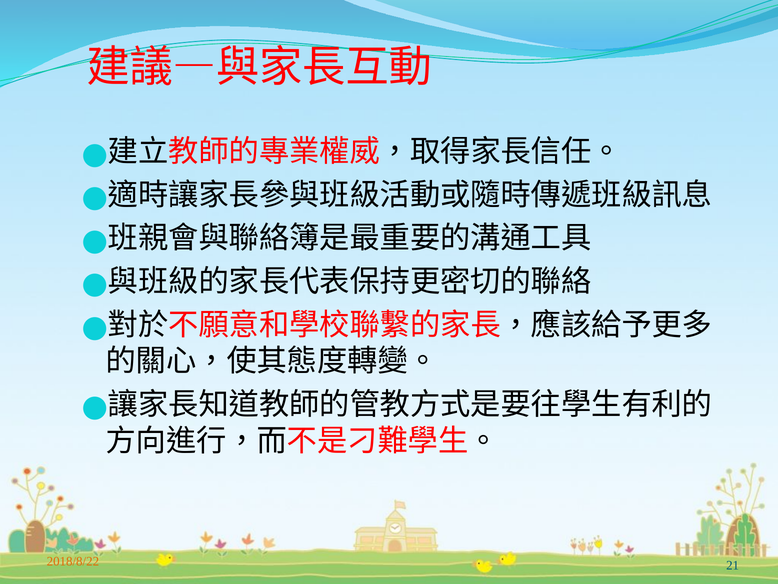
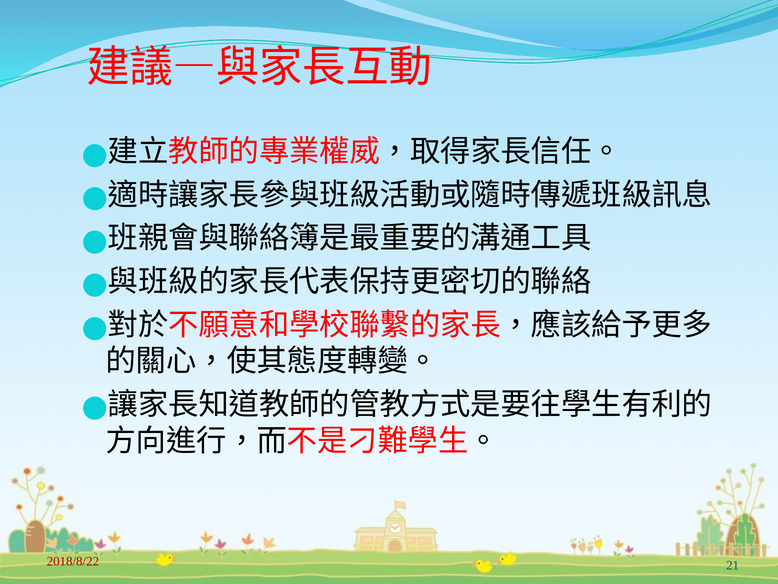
2018/8/22 colour: orange -> red (73, 561)
